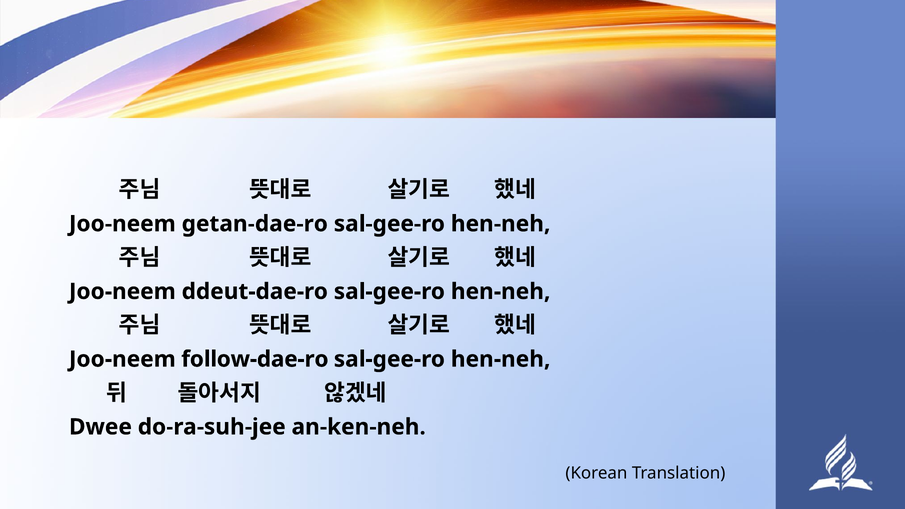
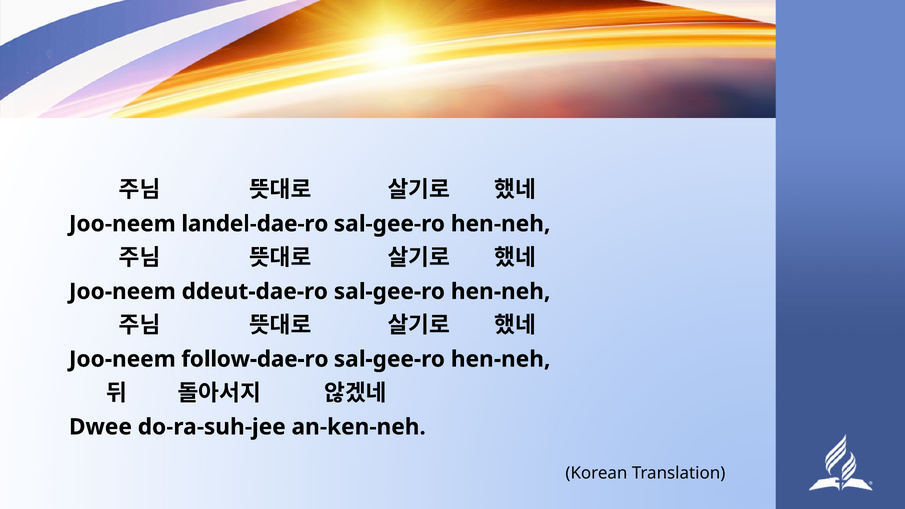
getan-dae-ro: getan-dae-ro -> landel-dae-ro (255, 224)
